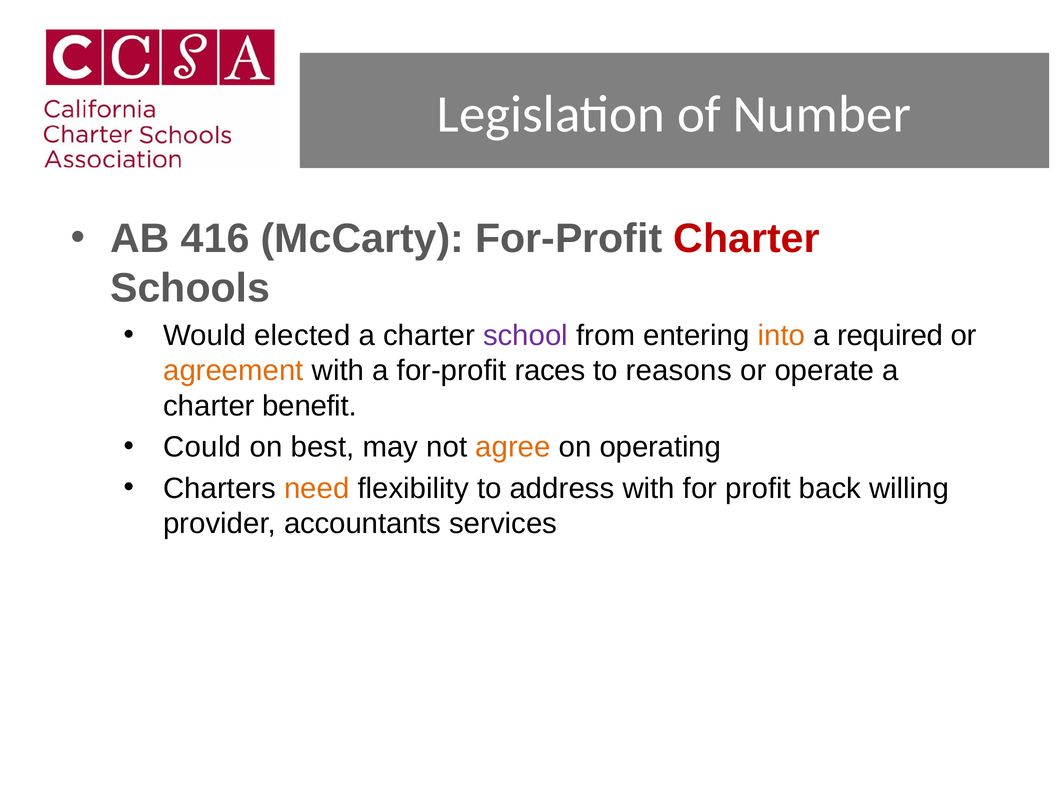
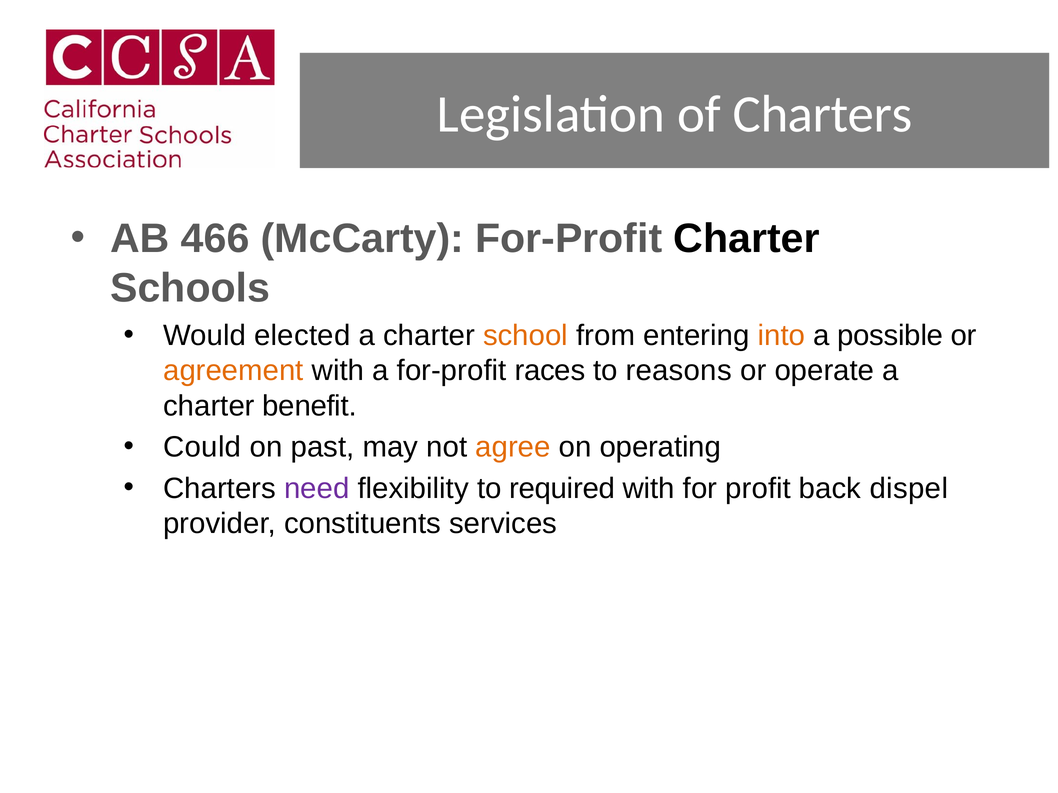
of Number: Number -> Charters (823, 114)
416: 416 -> 466 (215, 239)
Charter colour: red -> black (747, 239)
school colour: purple -> orange (526, 336)
required: required -> possible (890, 336)
best: best -> past (323, 448)
need colour: orange -> purple (317, 489)
address: address -> required (562, 489)
willing: willing -> dispel (909, 489)
accountants: accountants -> constituents (363, 524)
